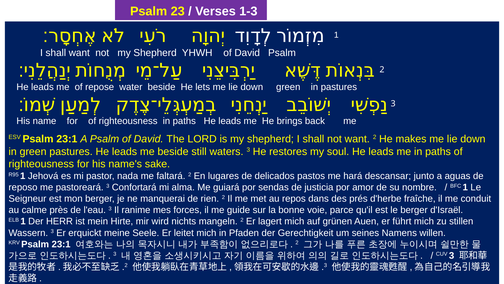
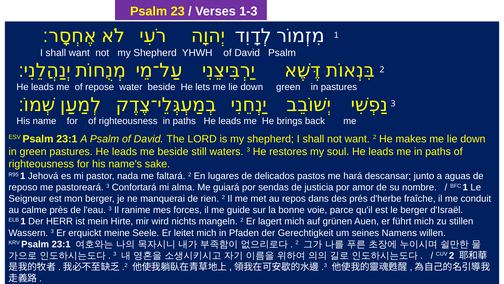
CUV 3: 3 -> 2 (452, 255)
